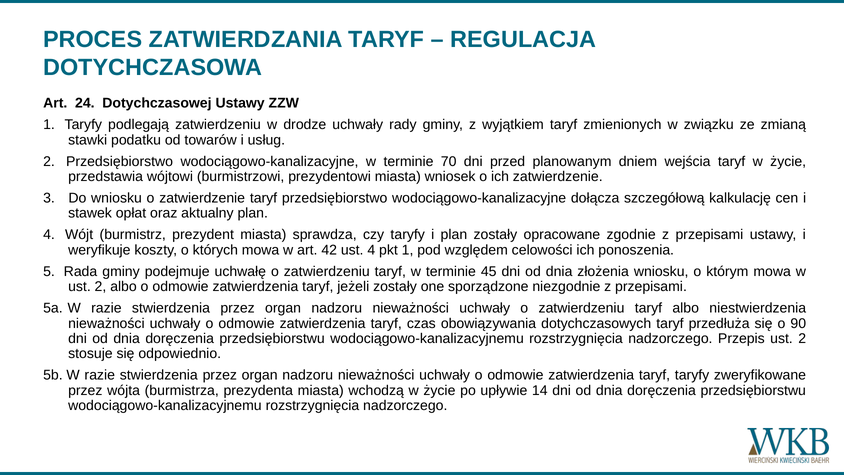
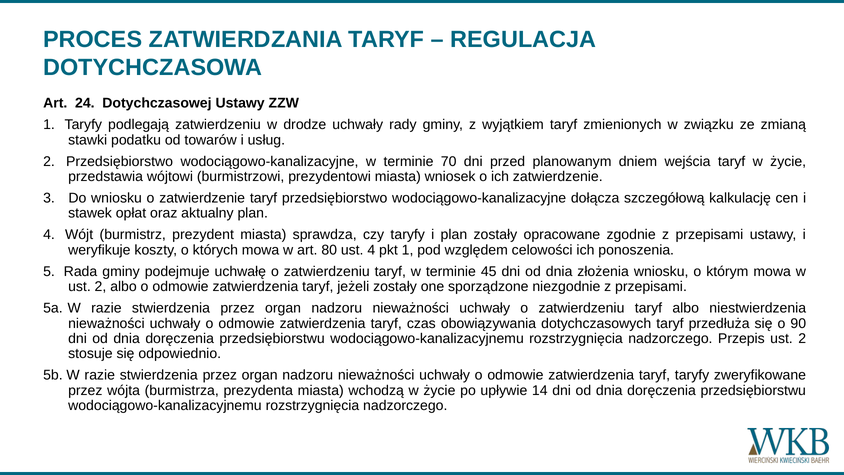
42: 42 -> 80 (329, 250)
